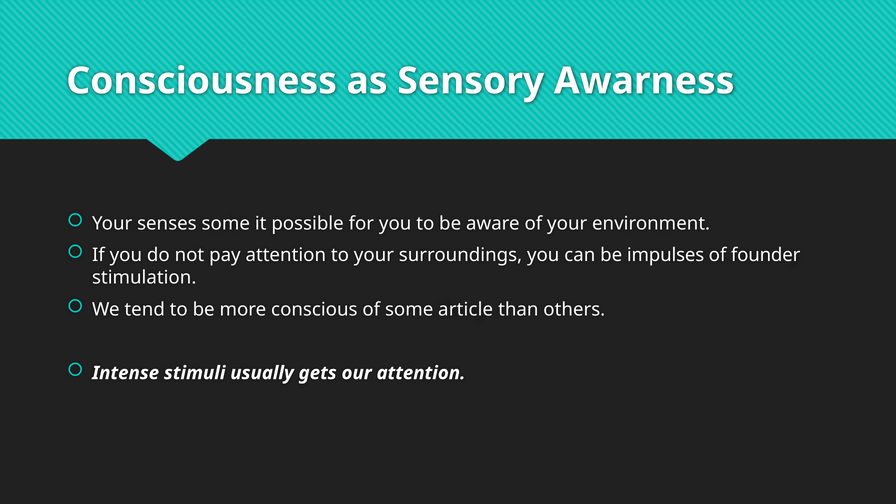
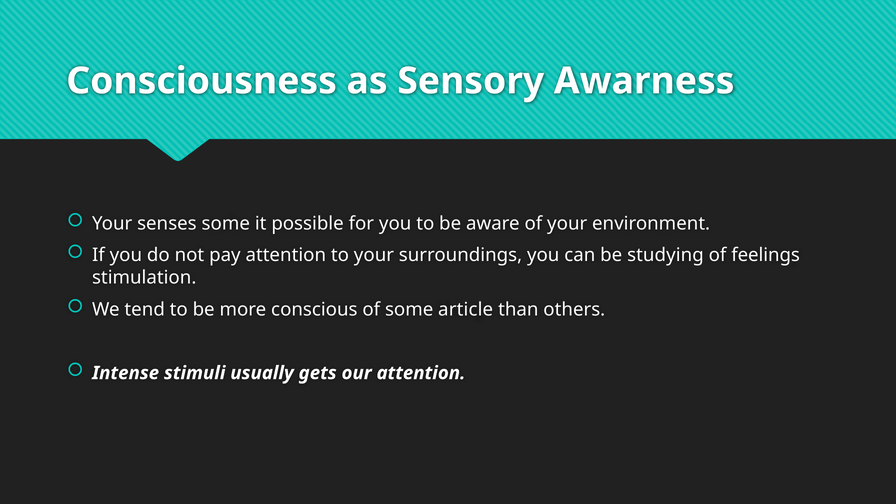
impulses: impulses -> studying (665, 255)
founder: founder -> feelings (766, 255)
